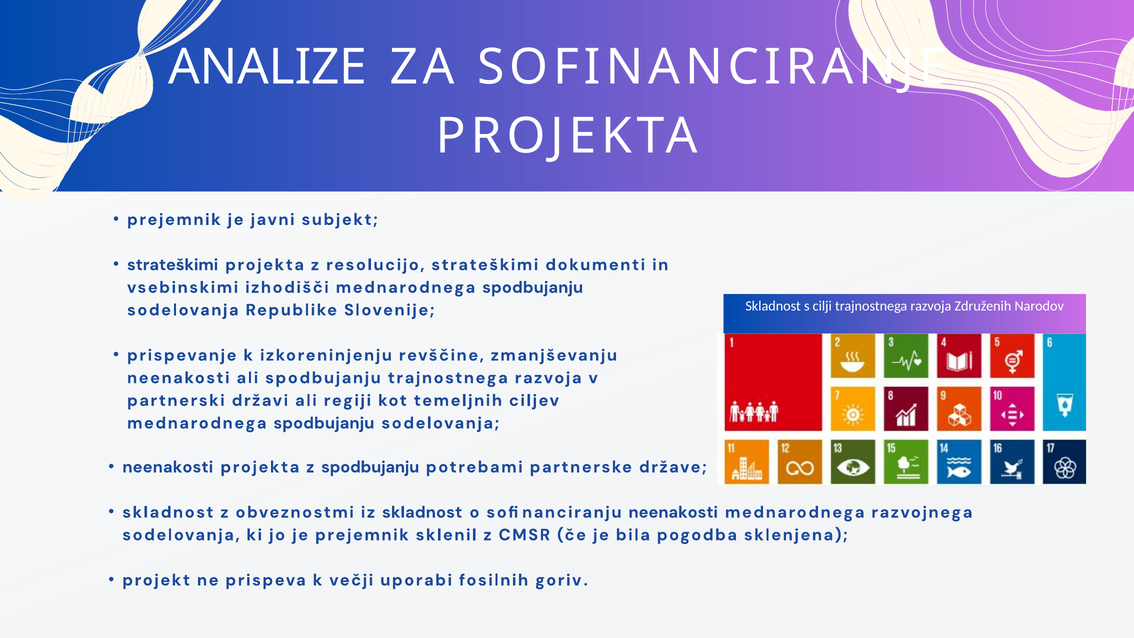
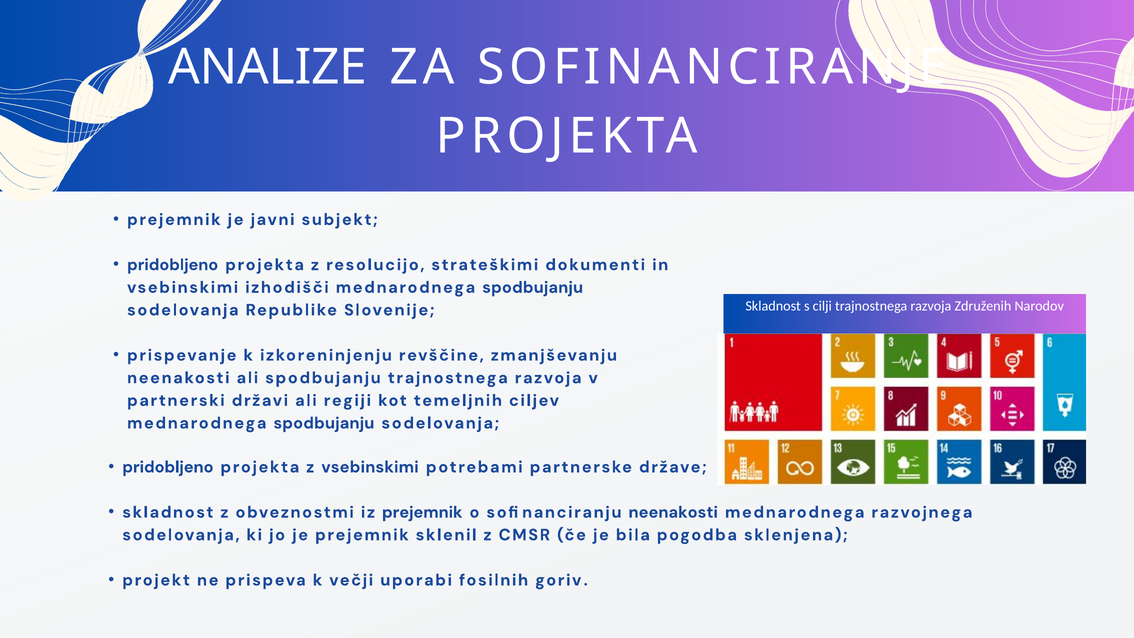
strateškimi: strateškimi -> pridobljeno (173, 265)
neenakosti: neenakosti -> pridobljeno (168, 467)
z spodbujanju: spodbujanju -> vsebinskimi (370, 467)
iz skladnost: skladnost -> prejemnik (422, 512)
